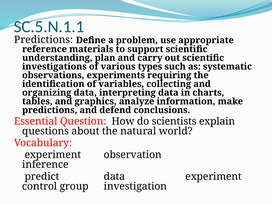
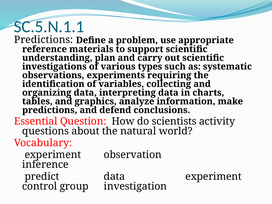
explain: explain -> activity (217, 121)
